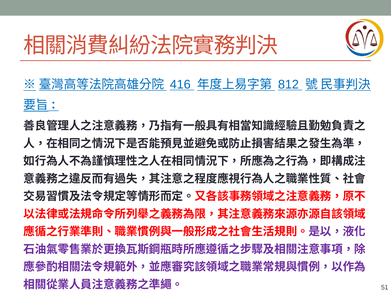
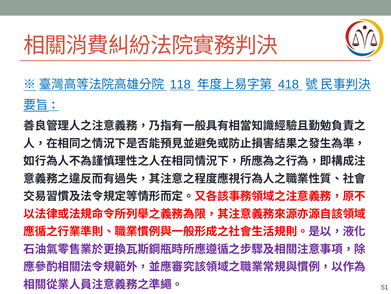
416: 416 -> 118 (180, 84)
812: 812 -> 418 (288, 84)
